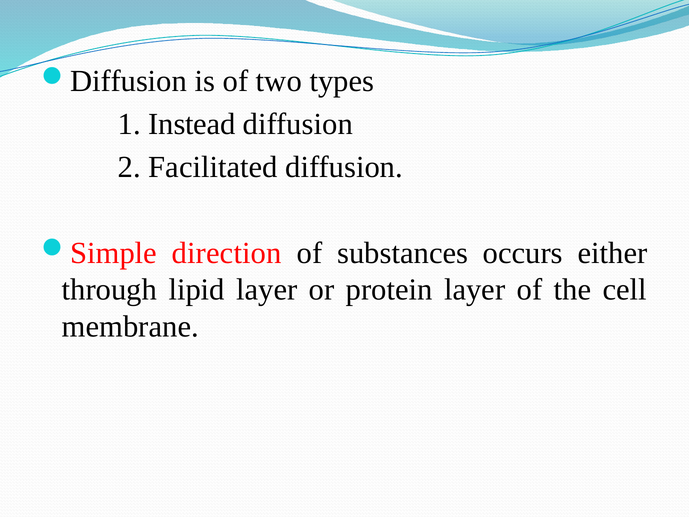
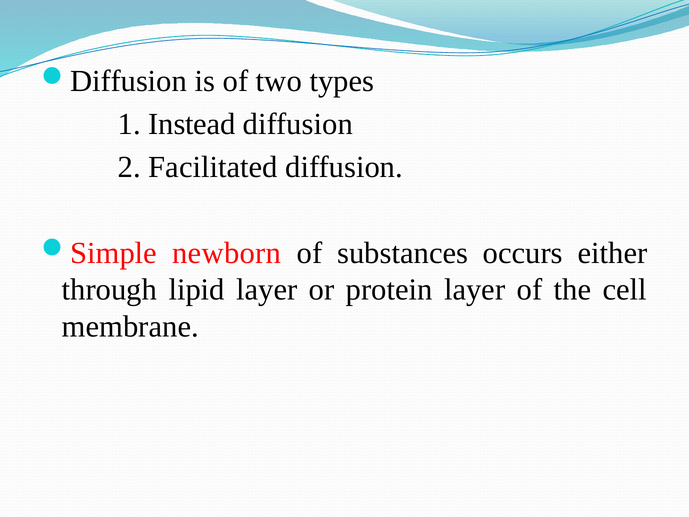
direction: direction -> newborn (227, 253)
